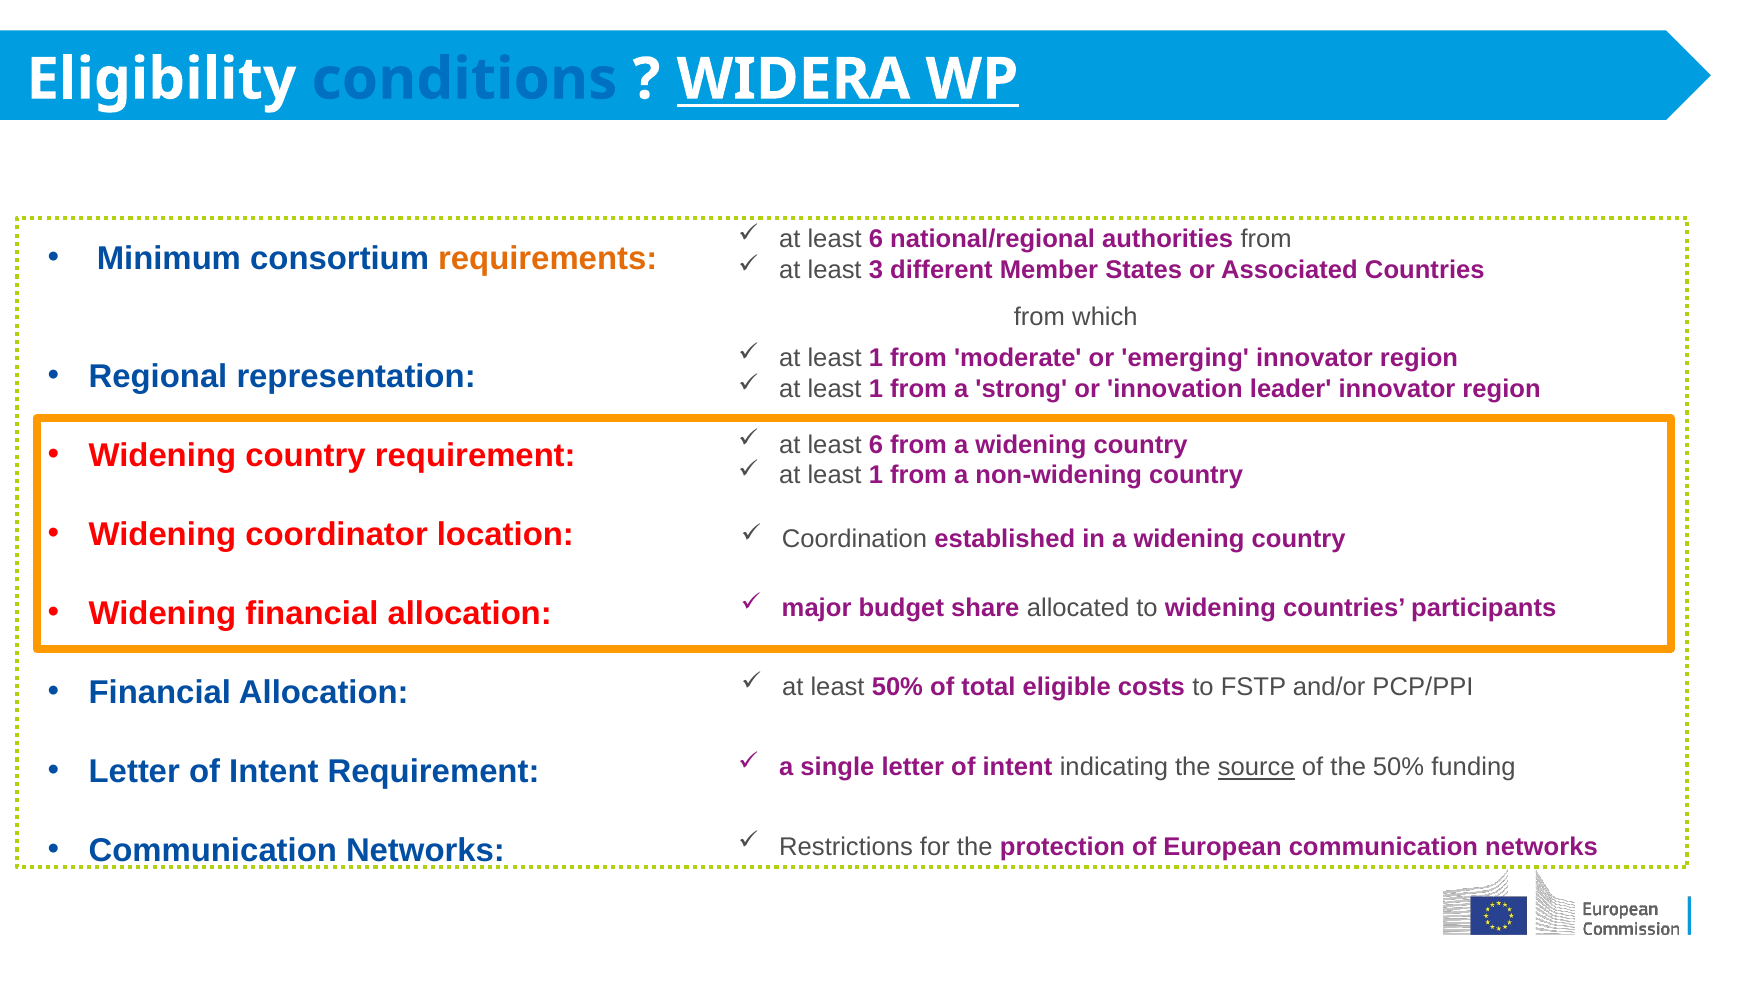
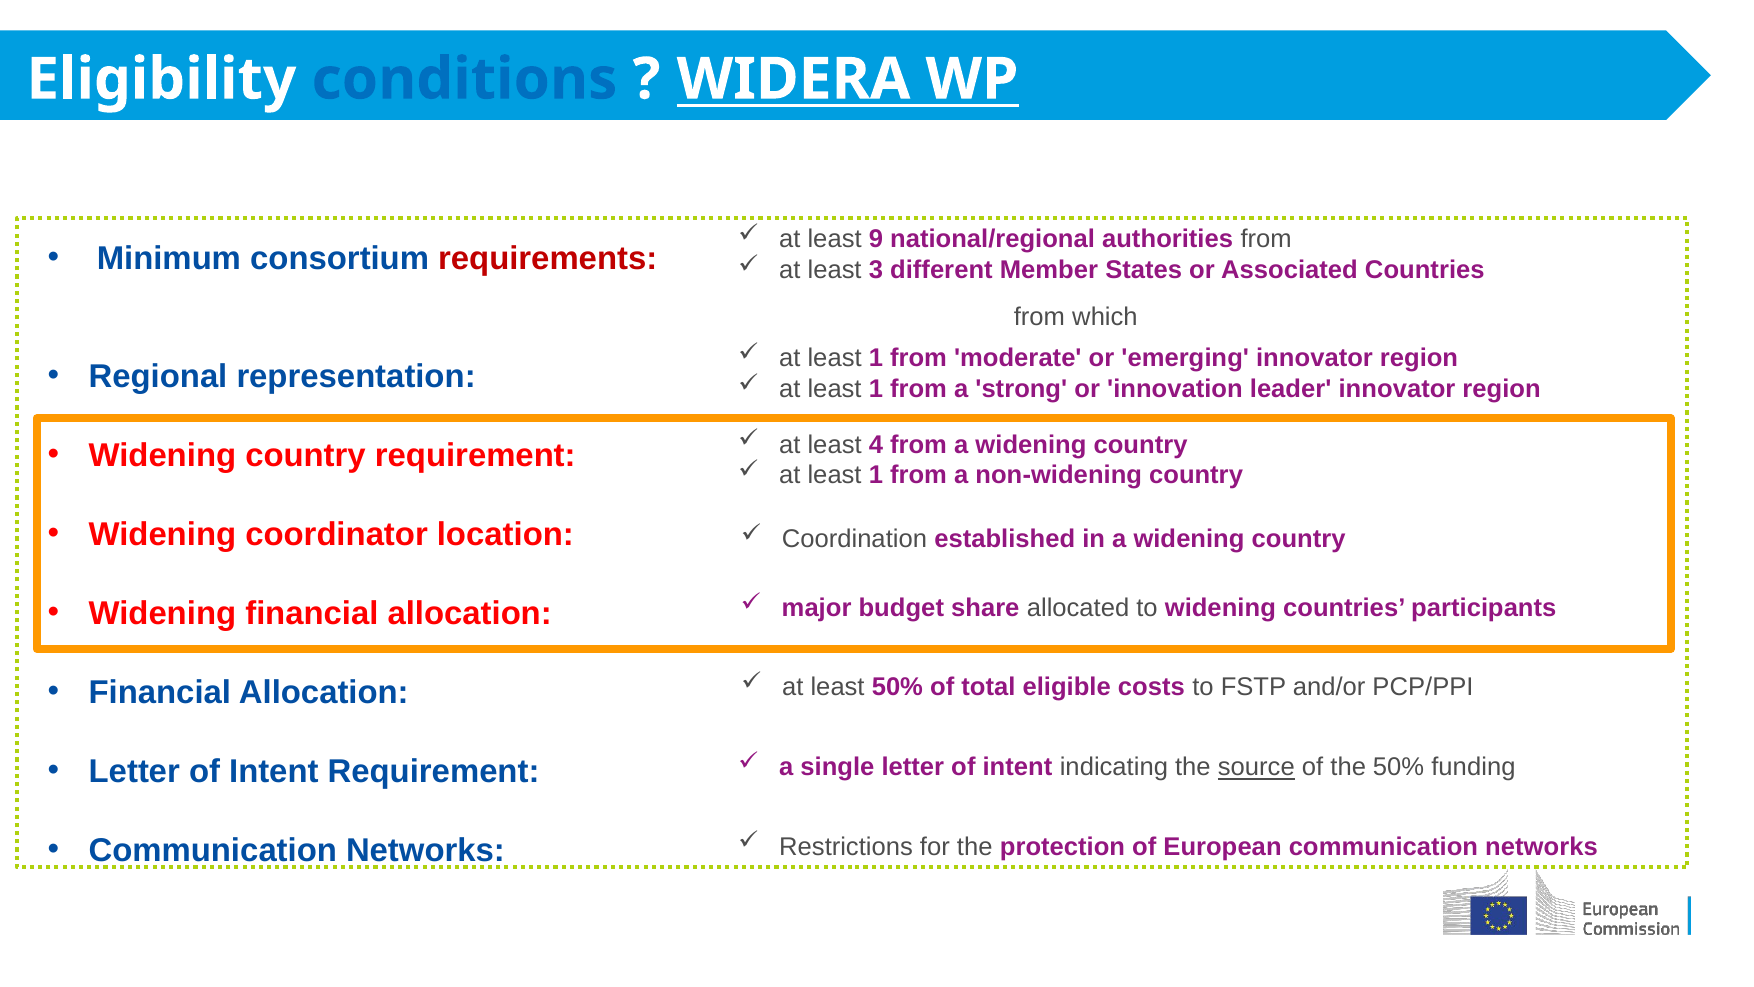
6: 6 -> 9 (876, 239)
requirements colour: orange -> red (548, 258)
6: 6 -> 4 (876, 445)
